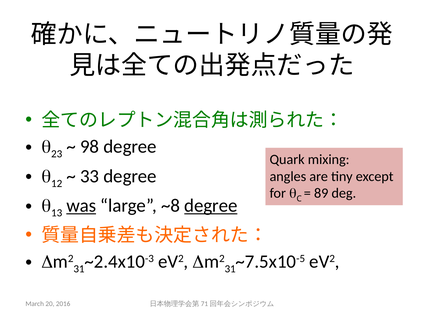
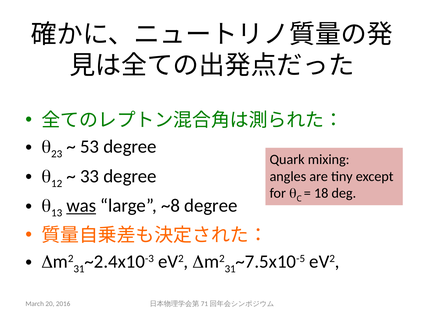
98: 98 -> 53 (90, 147)
89: 89 -> 18 (321, 193)
degree underline: present -> none (211, 206)
